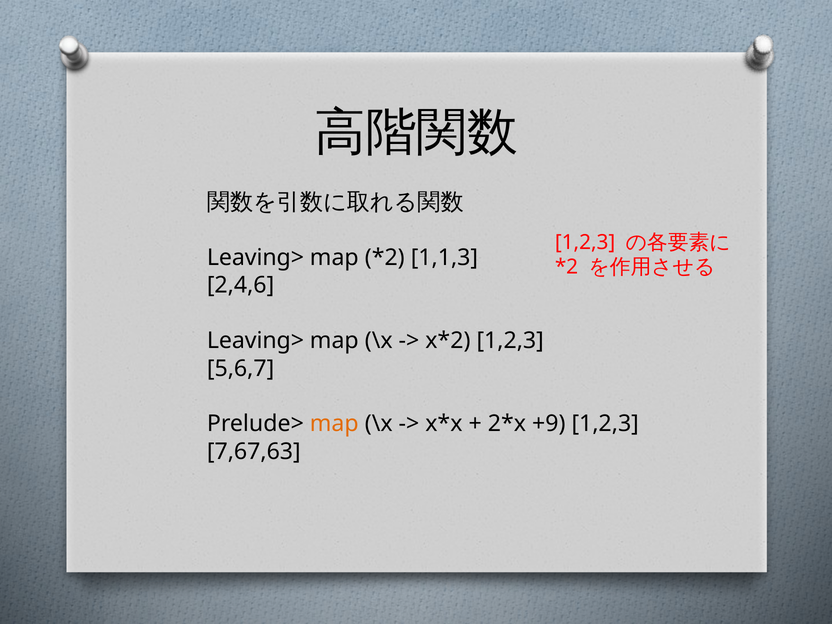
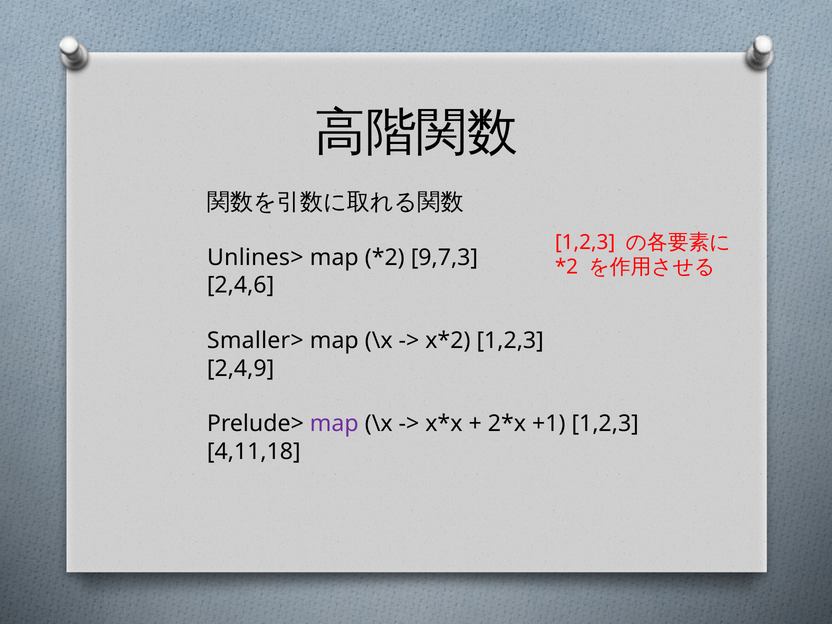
Leaving>: Leaving> -> Unlines> (255, 257)
1,1,3: 1,1,3 -> 9,7,3 (444, 257)
Leaving>: Leaving> -> Smaller> (255, 341)
5,6,7: 5,6,7 -> 2,4,9 (241, 368)
map colour: orange -> purple (334, 424)
+9: +9 -> +1 (549, 424)
7,67,63: 7,67,63 -> 4,11,18 (254, 452)
